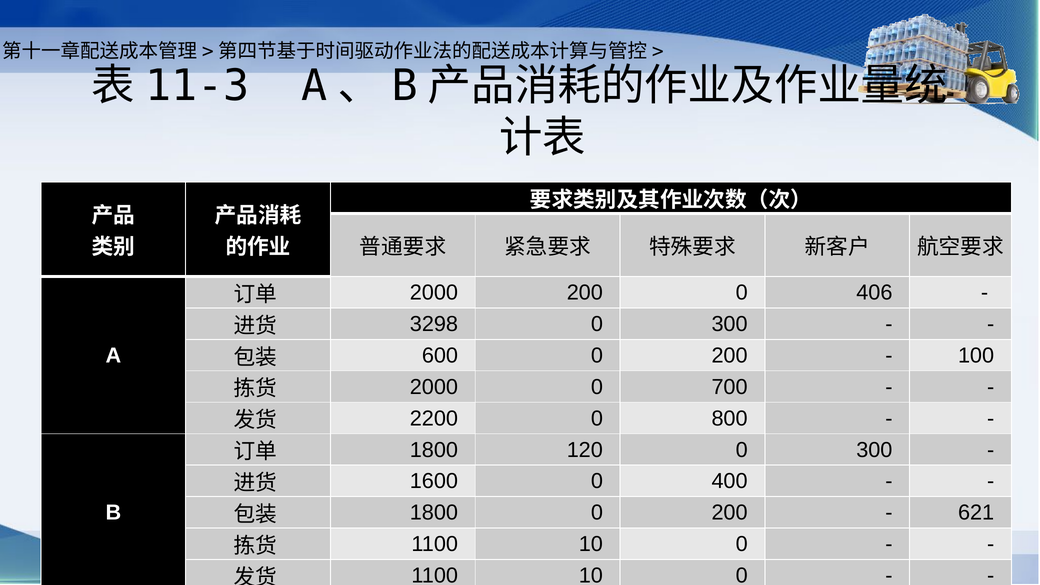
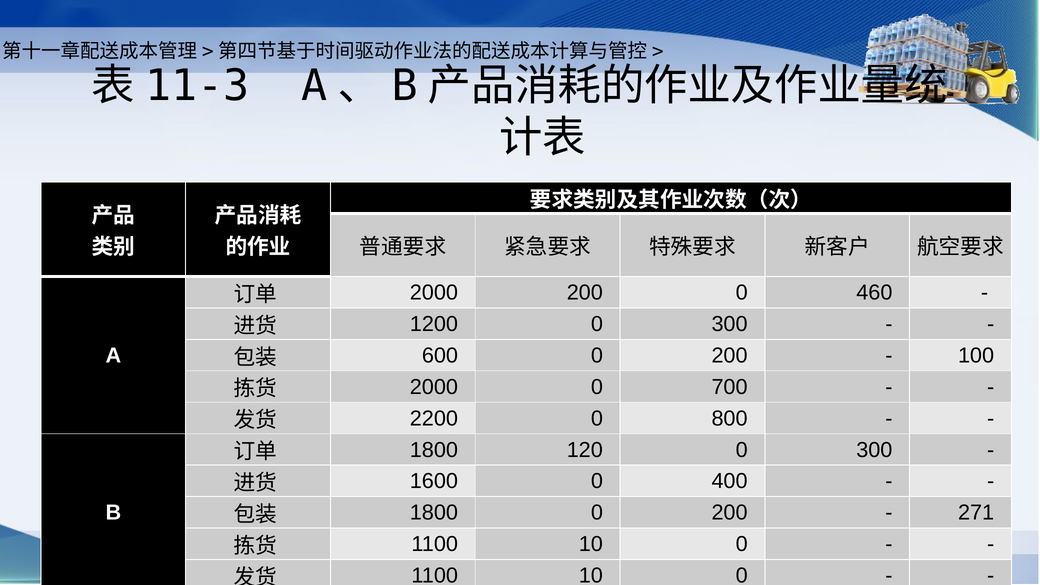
406: 406 -> 460 (874, 292)
3298: 3298 -> 1200 (434, 324)
621: 621 -> 271 (976, 513)
